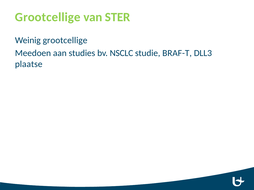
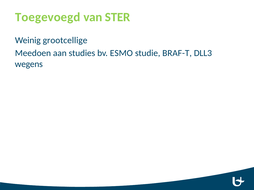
Grootcellige: Grootcellige -> Toegevoegd (48, 17)
NSCLC: NSCLC -> ESMO (121, 53)
plaatse: plaatse -> wegens (29, 64)
